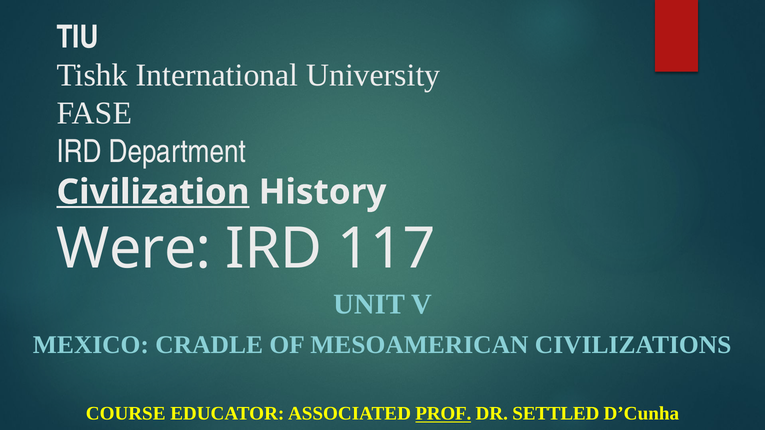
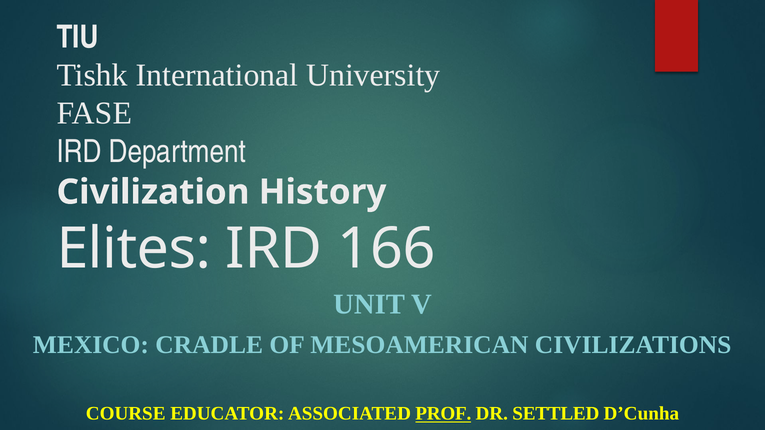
Civilization underline: present -> none (153, 192)
Were: Were -> Elites (134, 249)
117: 117 -> 166 (386, 249)
